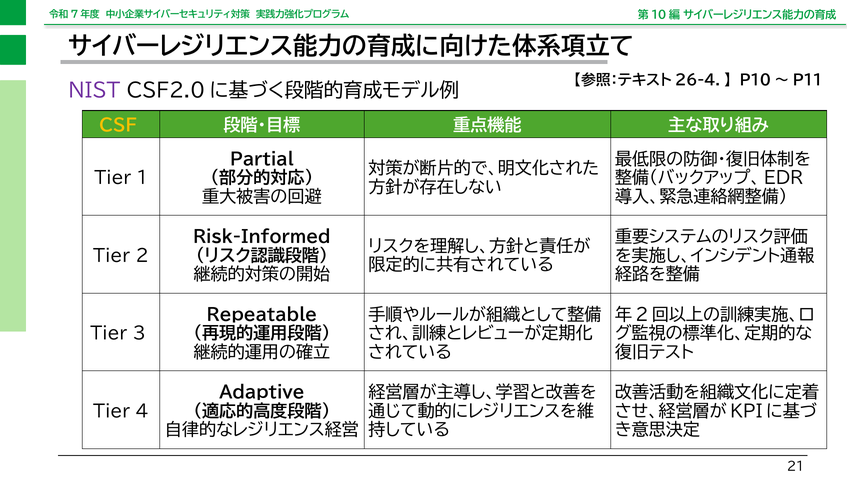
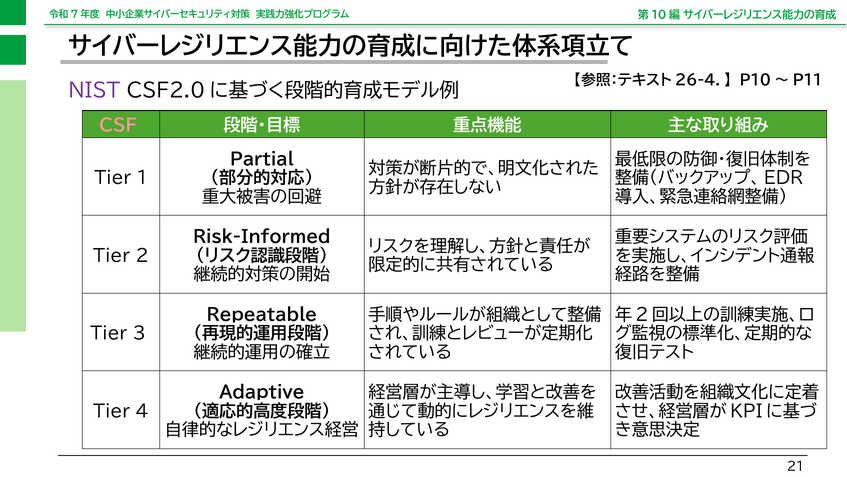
CSF colour: yellow -> pink (118, 126)
